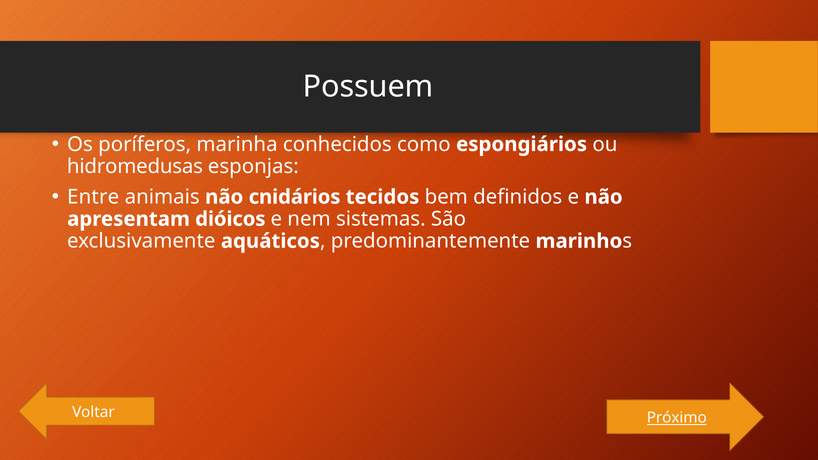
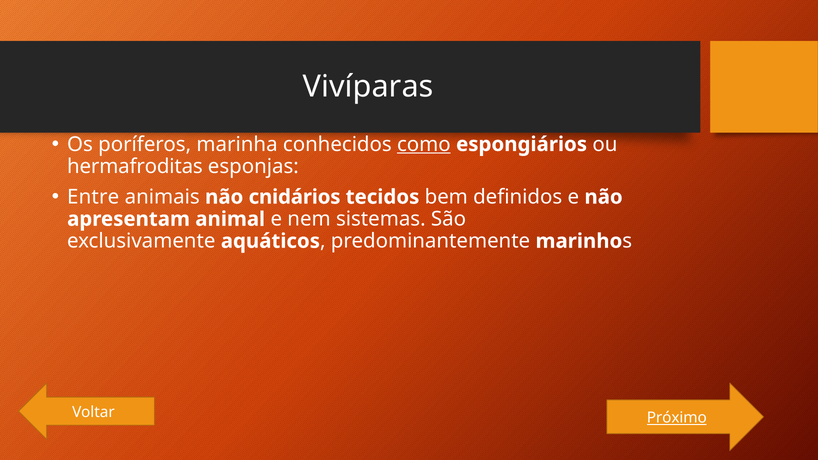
Possuem: Possuem -> Vivíparas (368, 87)
como underline: none -> present (424, 144)
hidromedusas: hidromedusas -> hermafroditas (135, 166)
dióicos: dióicos -> animal (230, 219)
